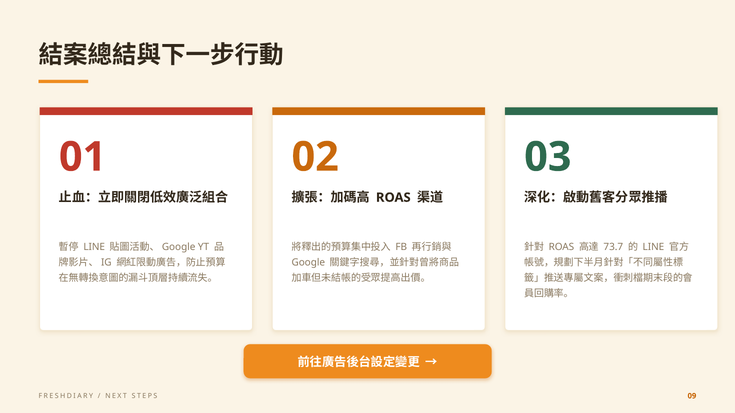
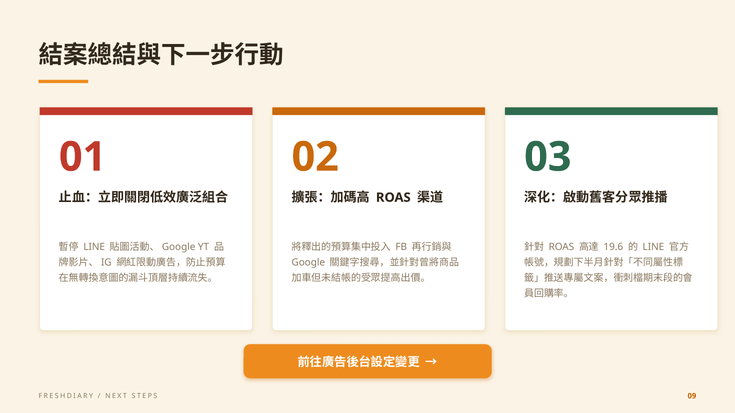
73.7: 73.7 -> 19.6 (613, 247)
